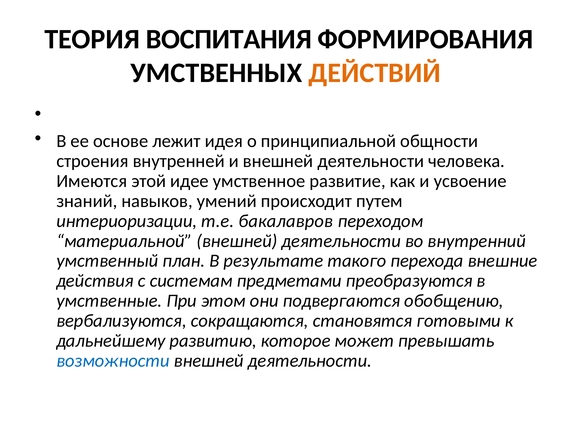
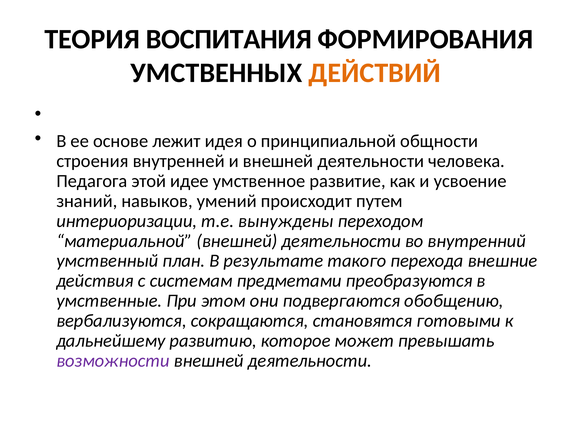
Имеются: Имеются -> Педагога (92, 181)
бакалавров: бакалавров -> вынуждены (286, 221)
возможности colour: blue -> purple (113, 360)
